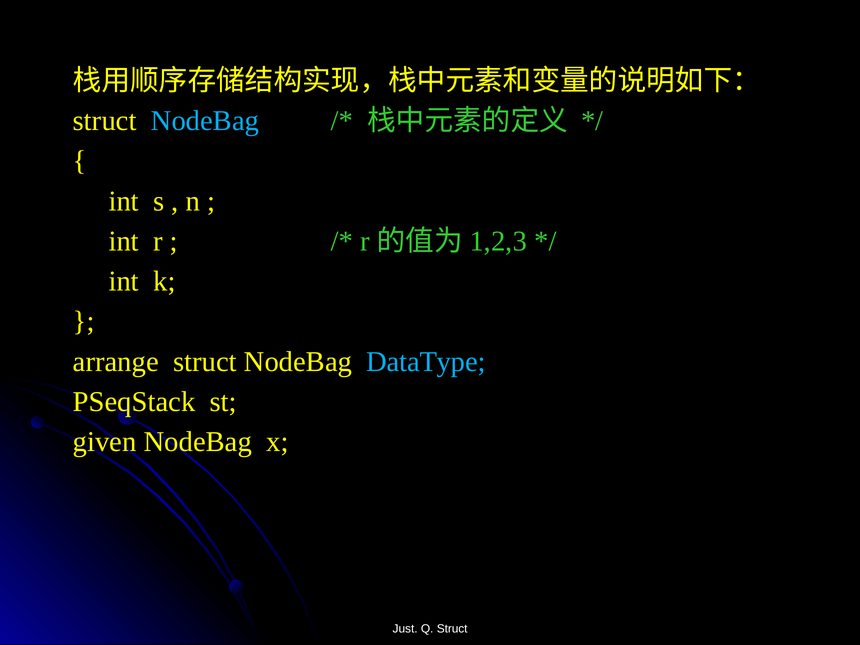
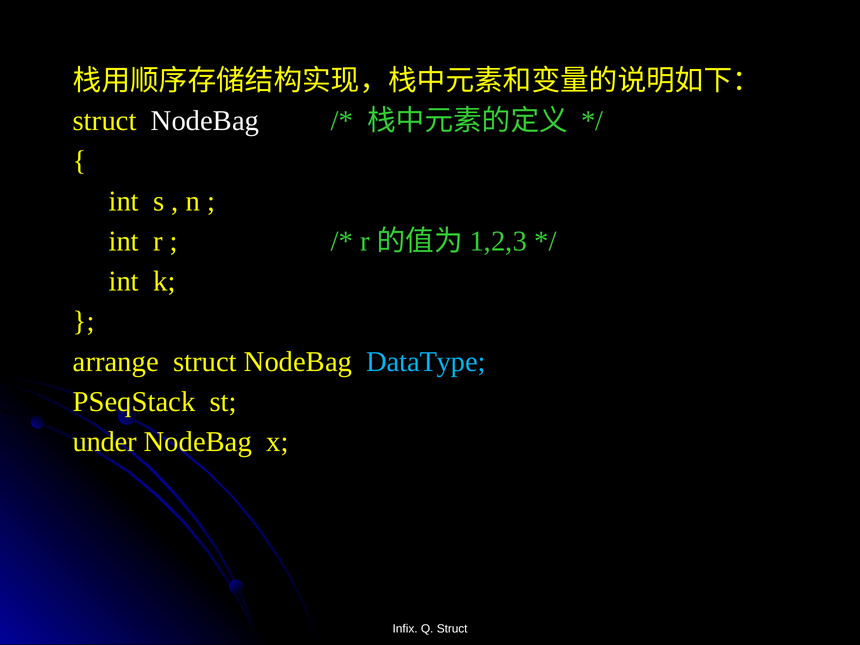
NodeBag colour: light blue -> white (205, 121)
given: given -> under (105, 442)
Just: Just -> Infix (405, 629)
